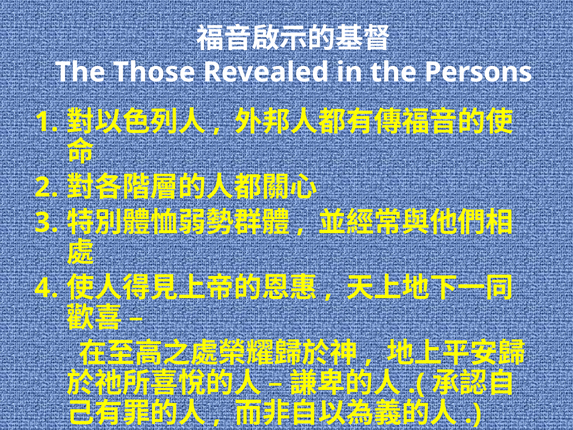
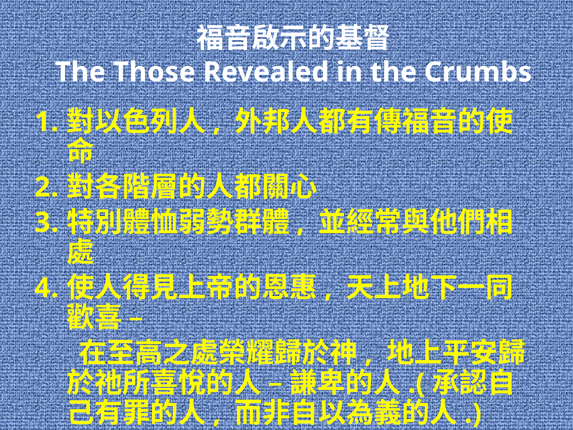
Persons: Persons -> Crumbs (478, 72)
